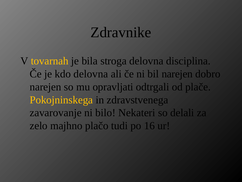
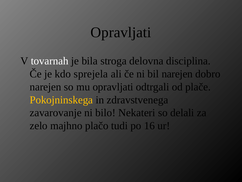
Zdravnike: Zdravnike -> Opravljati (121, 32)
tovarnah colour: yellow -> white (50, 61)
kdo delovna: delovna -> sprejela (91, 74)
